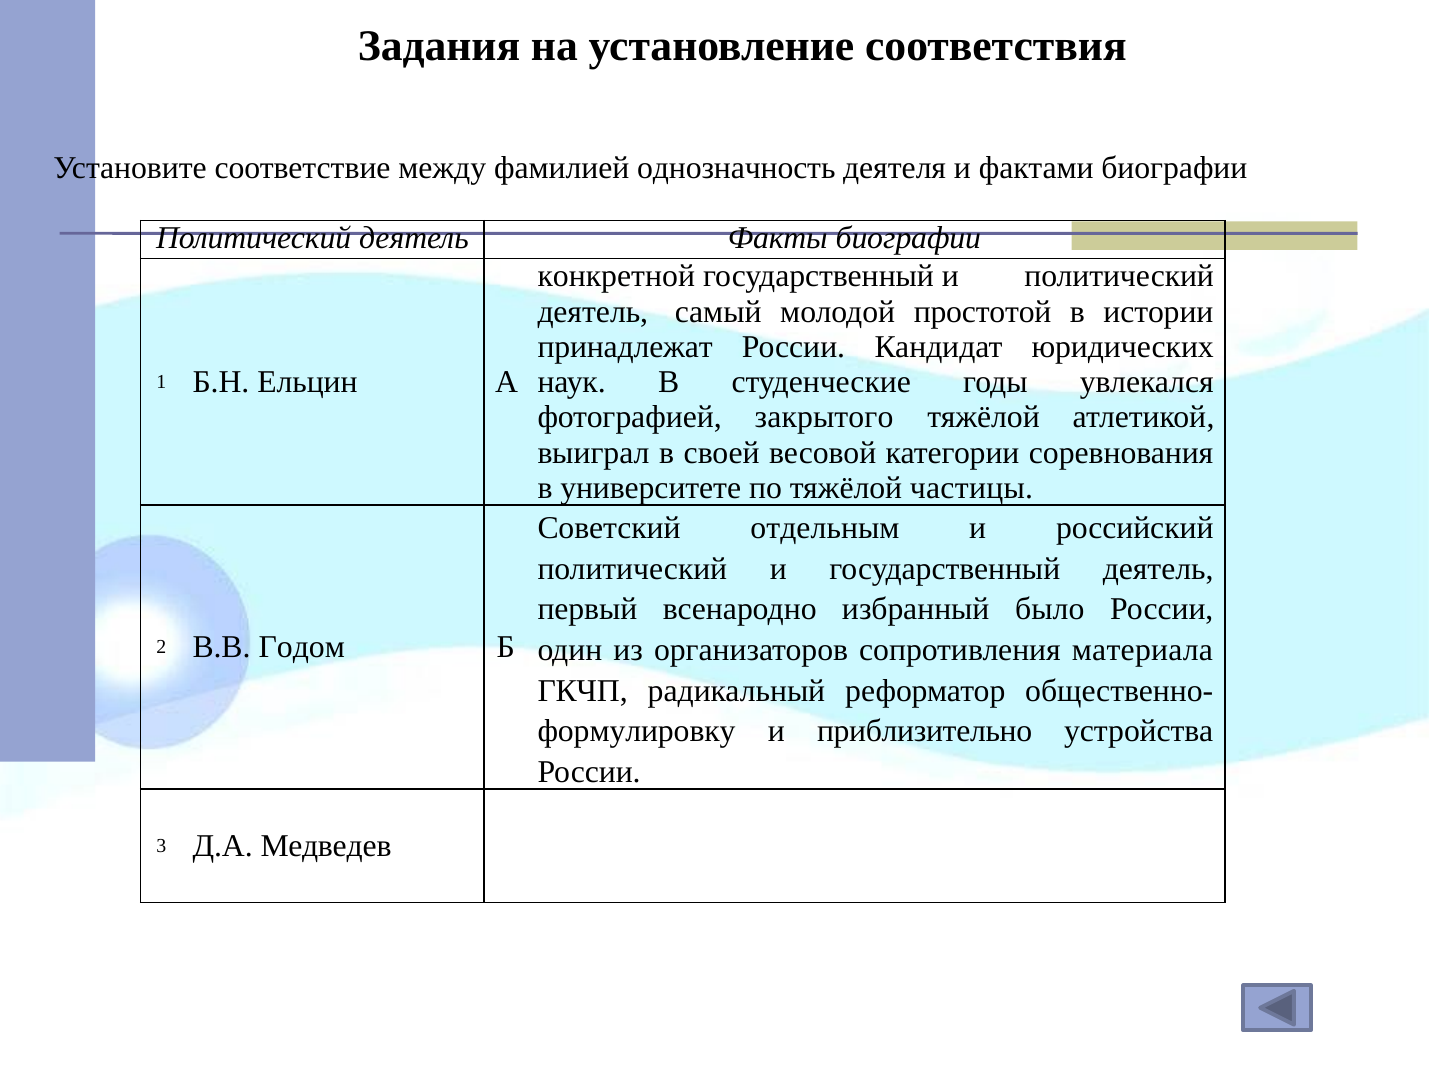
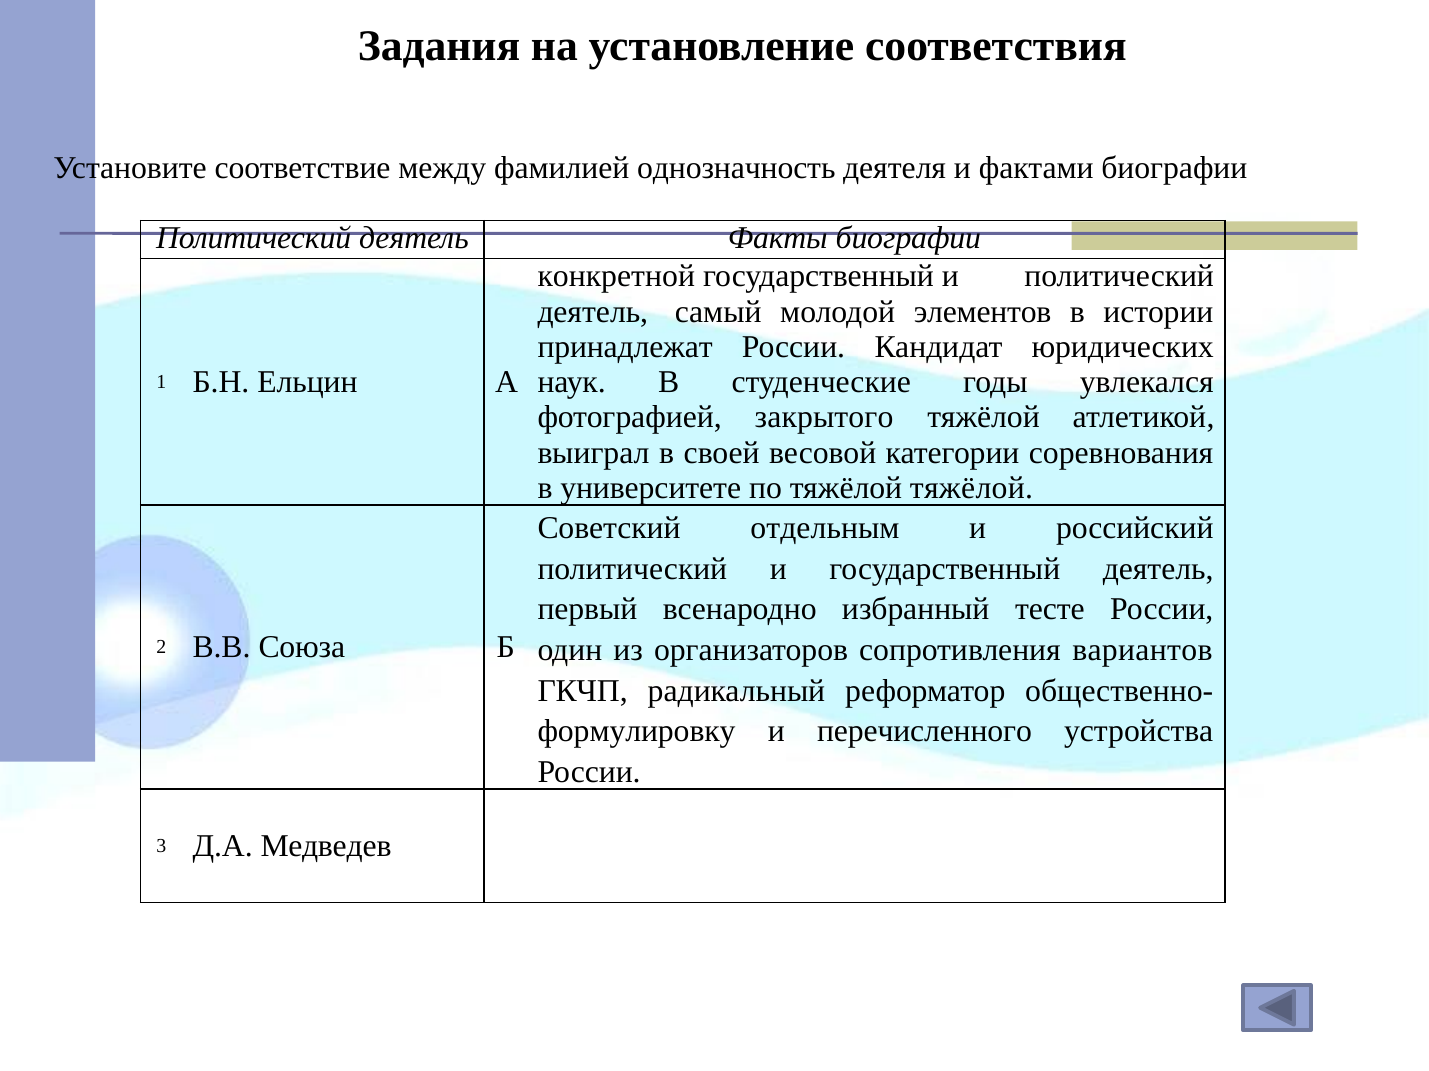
простотой: простотой -> элементов (983, 312)
тяжёлой частицы: частицы -> тяжёлой (972, 488)
было: было -> тесте (1050, 610)
материала: материала -> вариантов (1142, 650)
Годом: Годом -> Союза (302, 648)
приблизительно: приблизительно -> перечисленного (925, 732)
